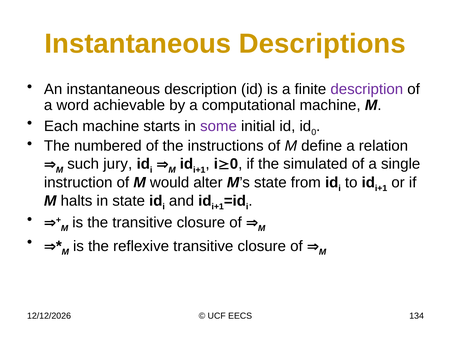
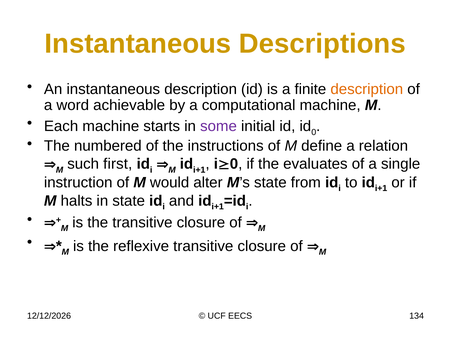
description colour: purple -> orange (367, 89)
jury: jury -> first (118, 164)
simulated: simulated -> evaluates (315, 164)
